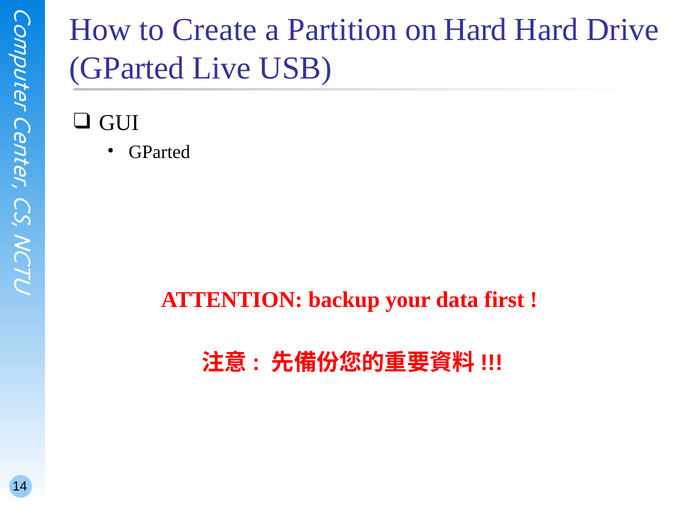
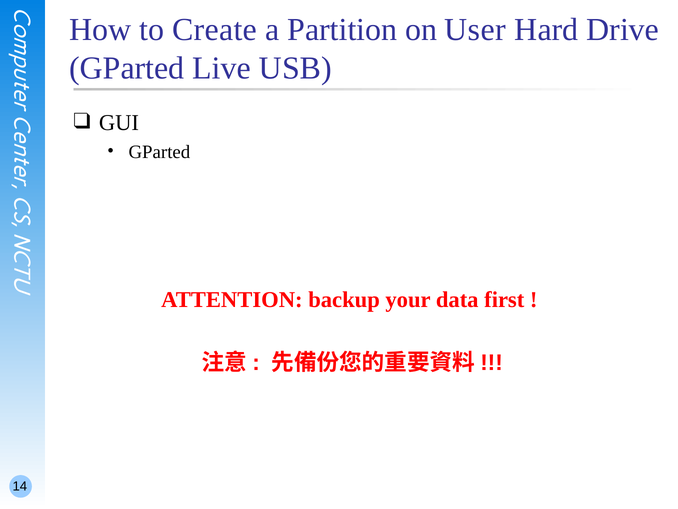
on Hard: Hard -> User (475, 29)
